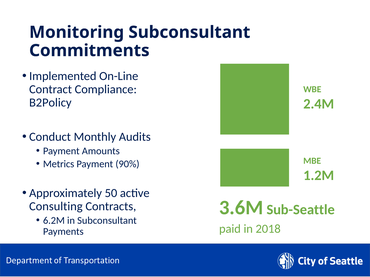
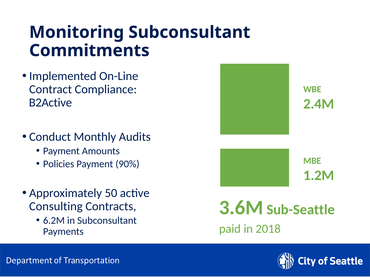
B2Policy: B2Policy -> B2Active (50, 103)
Metrics: Metrics -> Policies (59, 164)
